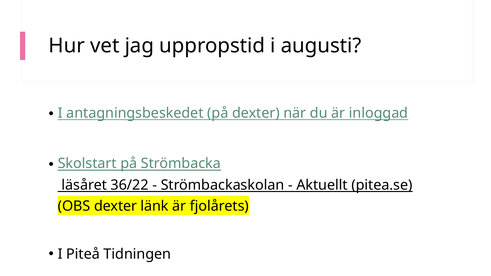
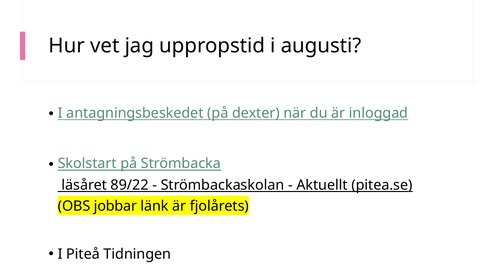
36/22: 36/22 -> 89/22 (130, 185)
OBS dexter: dexter -> jobbar (115, 206)
